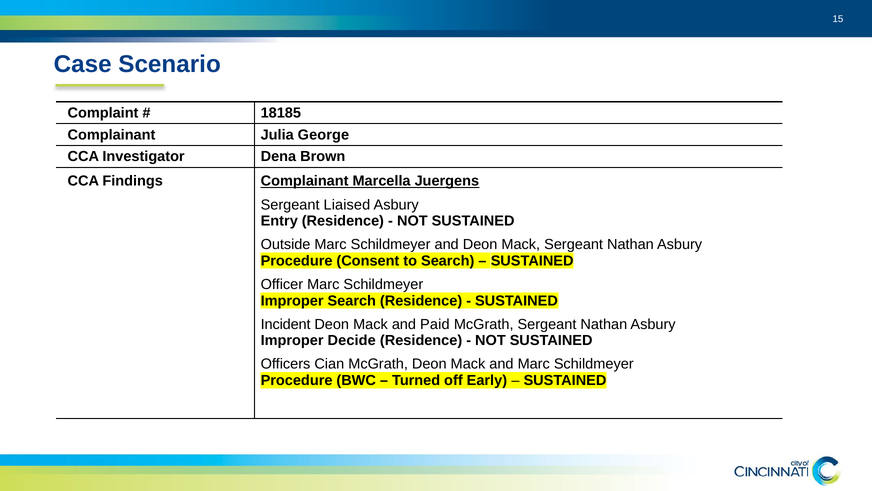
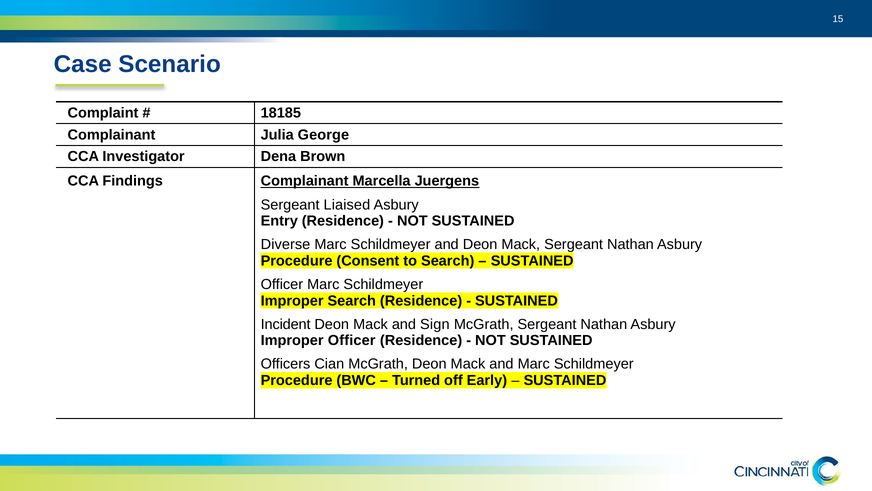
Outside: Outside -> Diverse (286, 244)
Paid: Paid -> Sign (435, 324)
Improper Decide: Decide -> Officer (352, 340)
